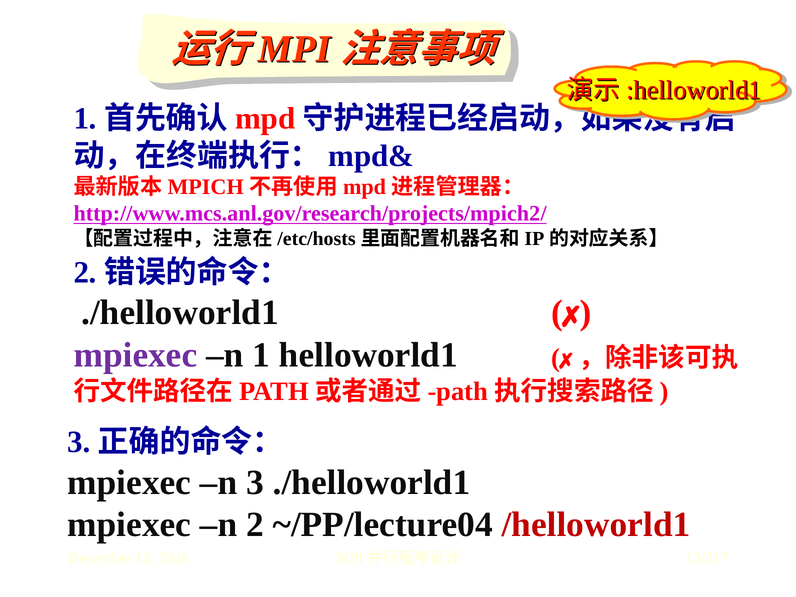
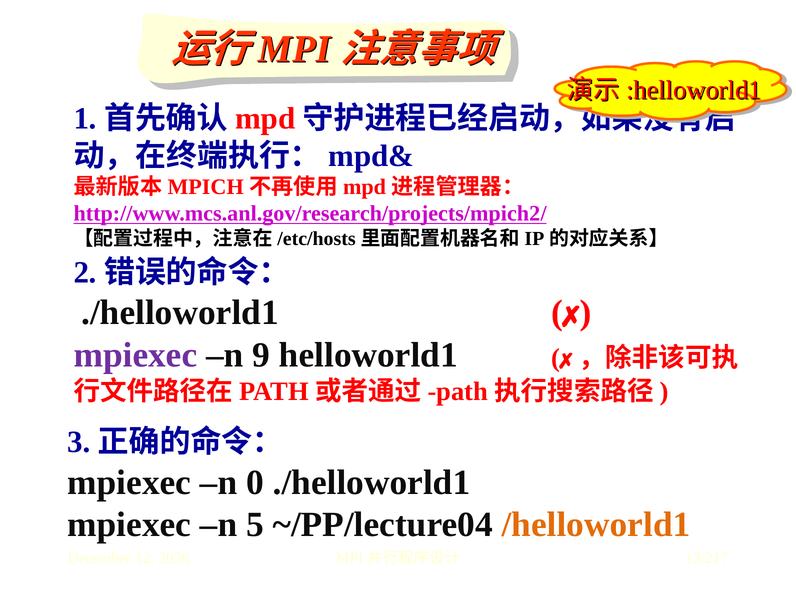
n 1: 1 -> 9 (261, 355)
n 3: 3 -> 0 (255, 482)
n 2: 2 -> 5 (255, 525)
/helloworld1 colour: red -> orange (596, 525)
